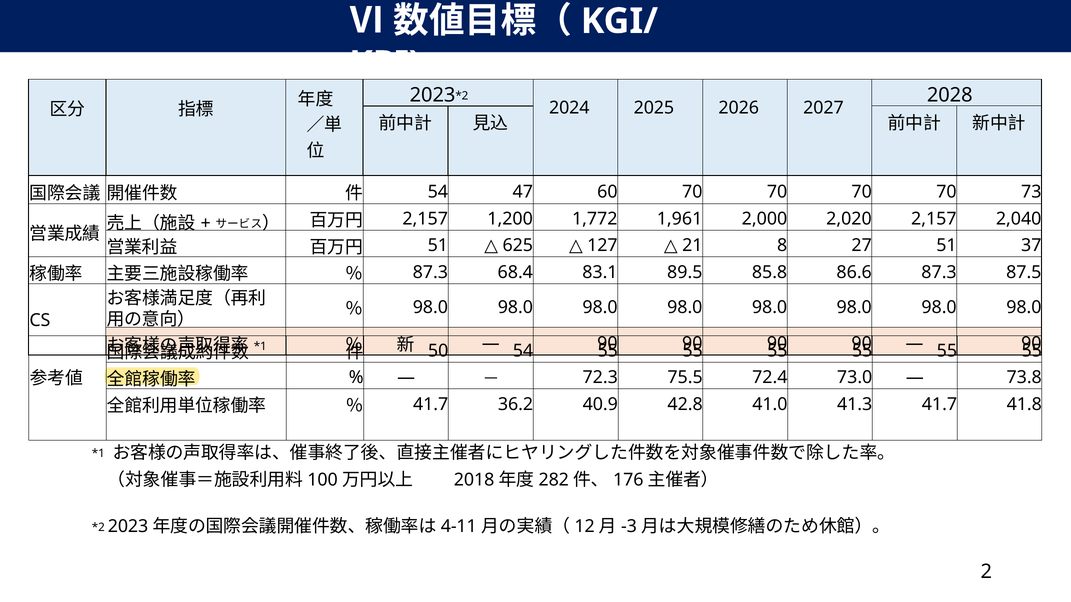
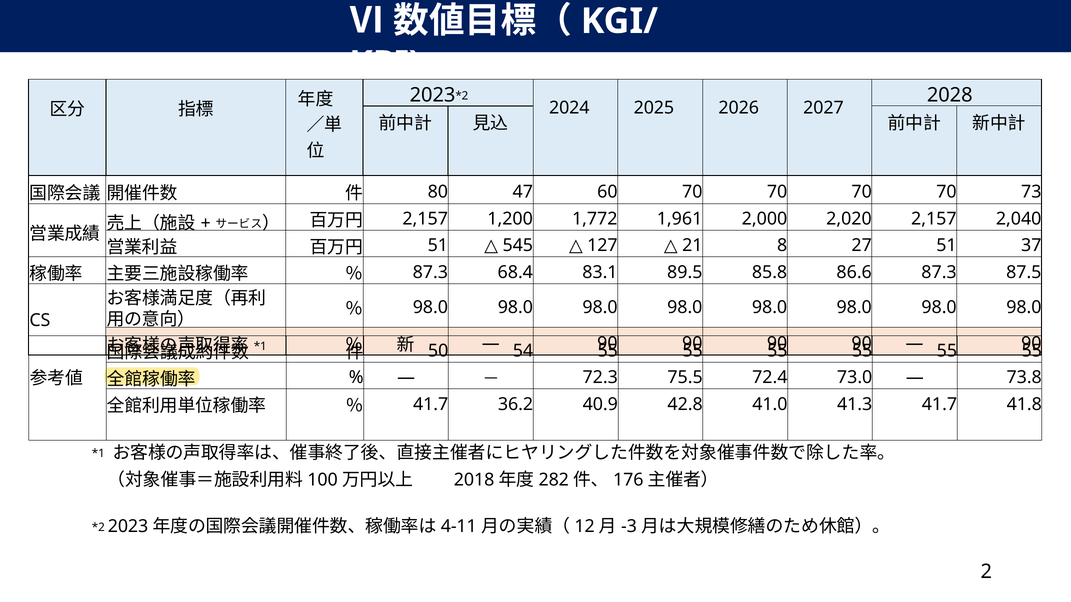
54: 54 -> 80 (438, 192)
625: 625 -> 545 (518, 246)
